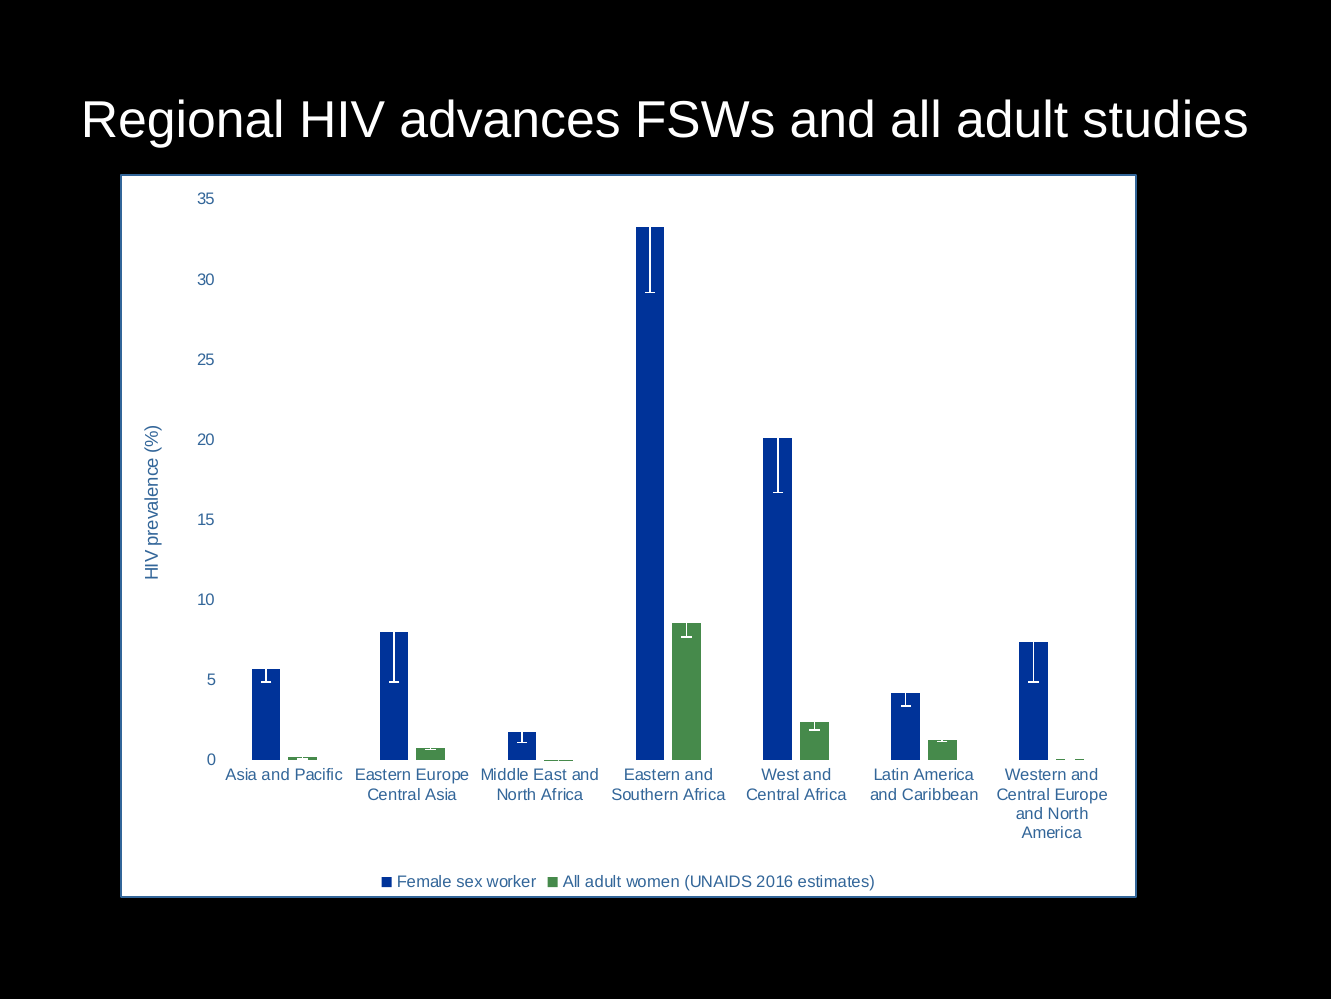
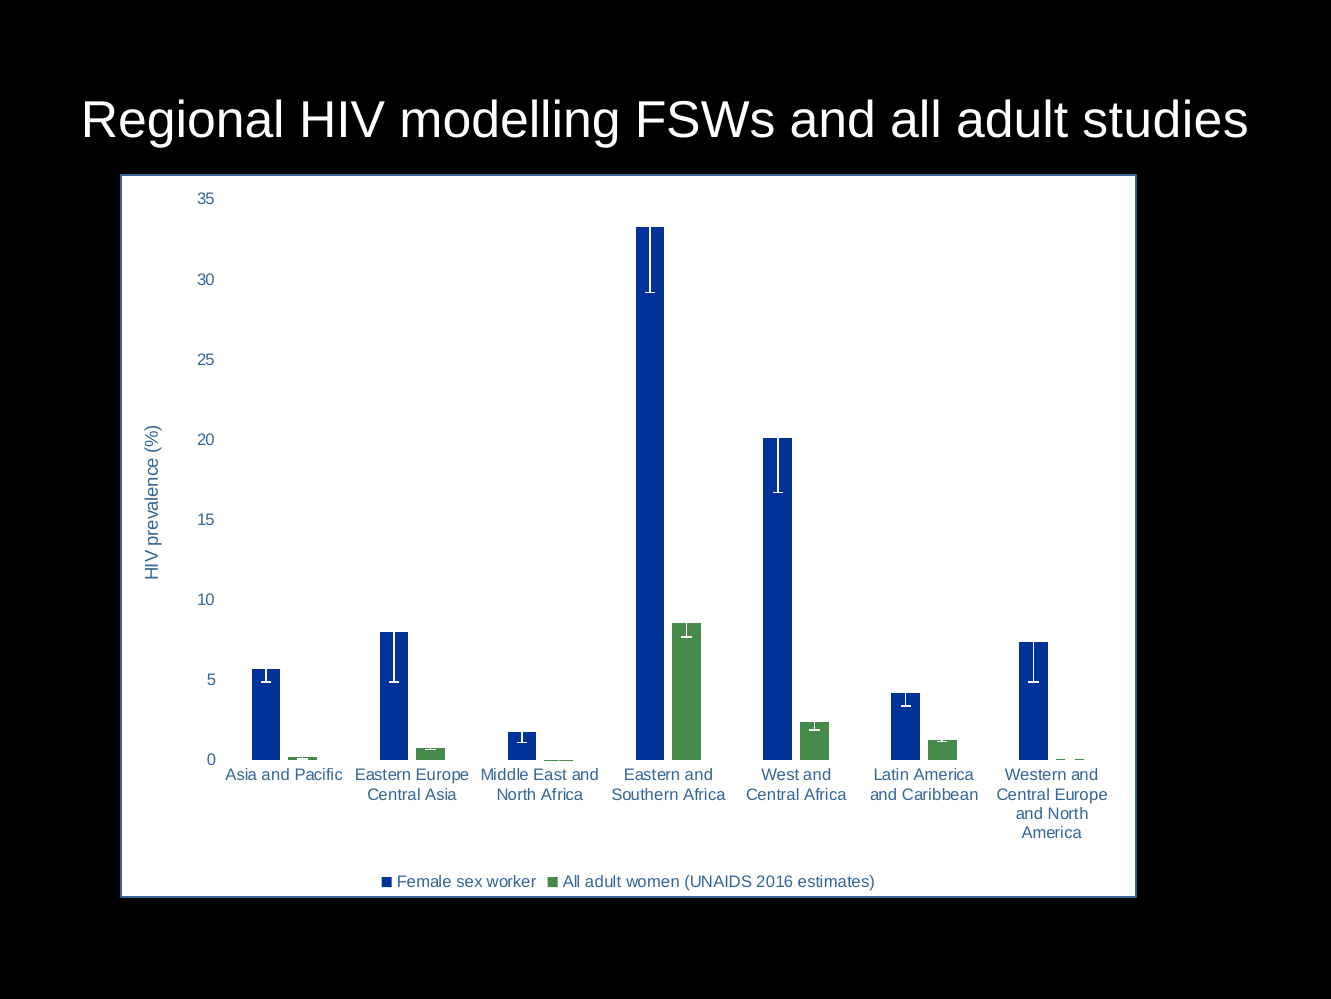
advances: advances -> modelling (510, 120)
